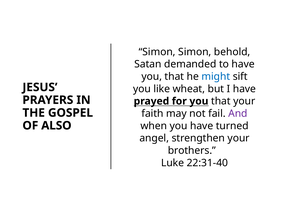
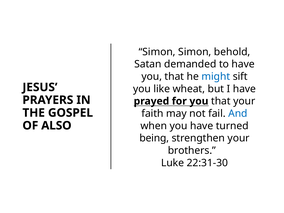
And colour: purple -> blue (238, 114)
angel: angel -> being (154, 138)
22:31-40: 22:31-40 -> 22:31-30 (207, 163)
